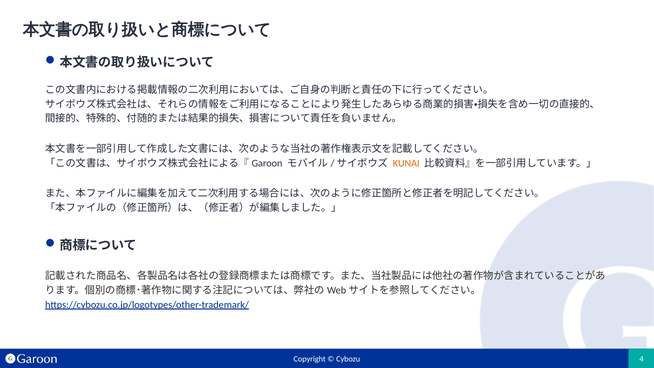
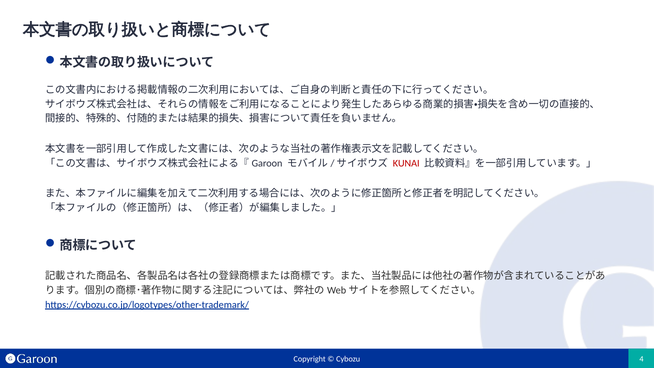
KUNAI colour: orange -> red (406, 163)
